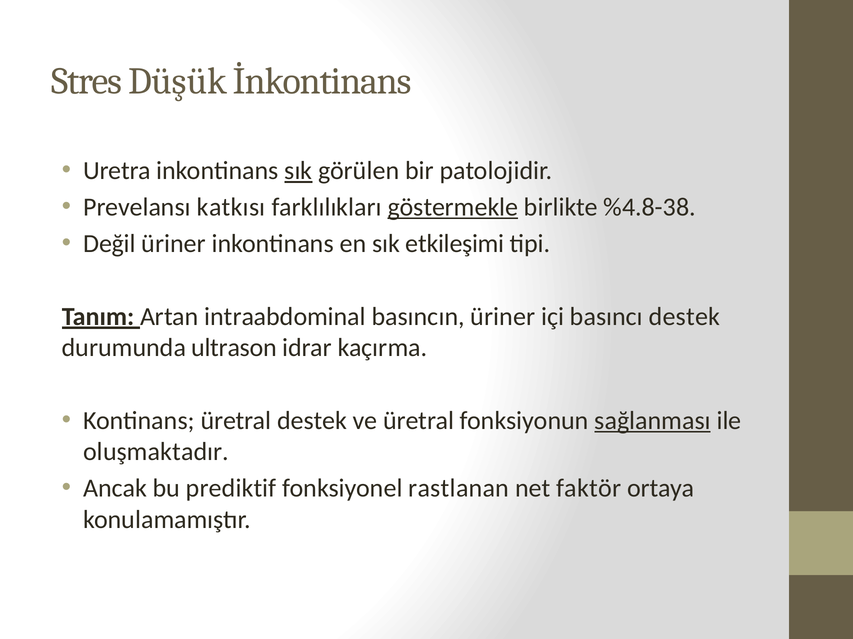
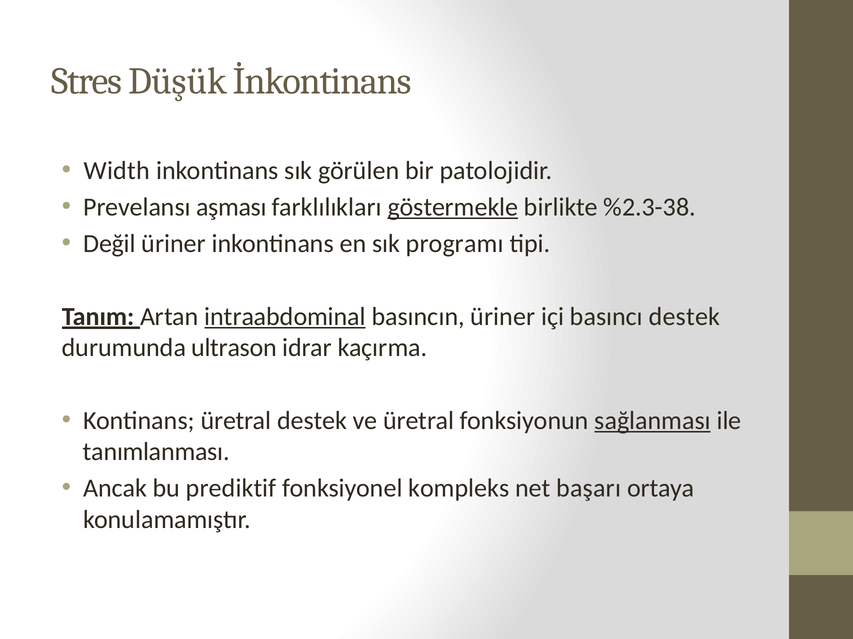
Uretra: Uretra -> Width (117, 171)
sık underline: present -> none (298, 171)
katkısı: katkısı -> aşması (231, 207)
%4.8-38: %4.8-38 -> %2.3-38 (650, 207)
etkileşimi: etkileşimi -> programı (455, 244)
intraabdominal underline: none -> present (285, 317)
oluşmaktadır: oluşmaktadır -> tanımlanması (156, 452)
rastlanan: rastlanan -> kompleks (459, 489)
faktör: faktör -> başarı (589, 489)
